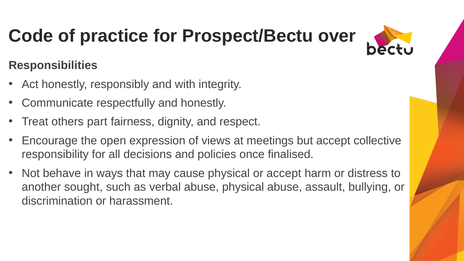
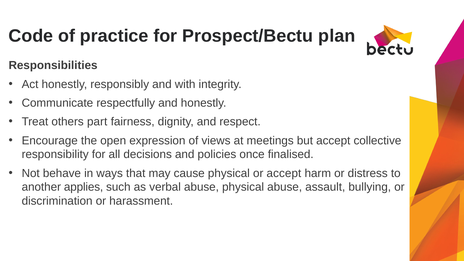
over: over -> plan (337, 36)
sought: sought -> applies (84, 187)
